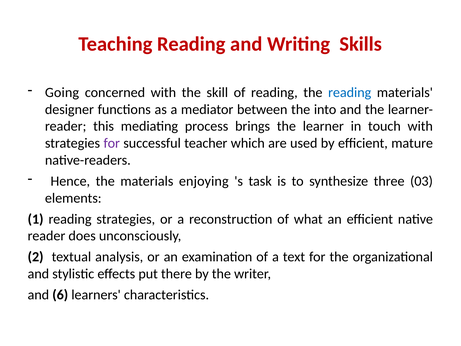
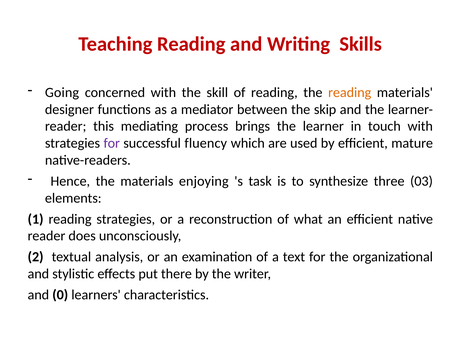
reading colour: blue -> orange (350, 92)
into: into -> skip (325, 109)
teacher: teacher -> fluency (206, 143)
6: 6 -> 0 (60, 295)
